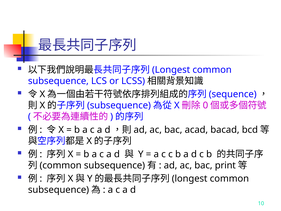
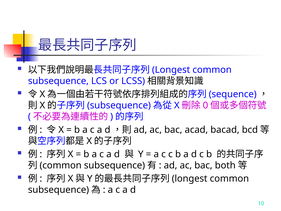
print: print -> both (225, 165)
